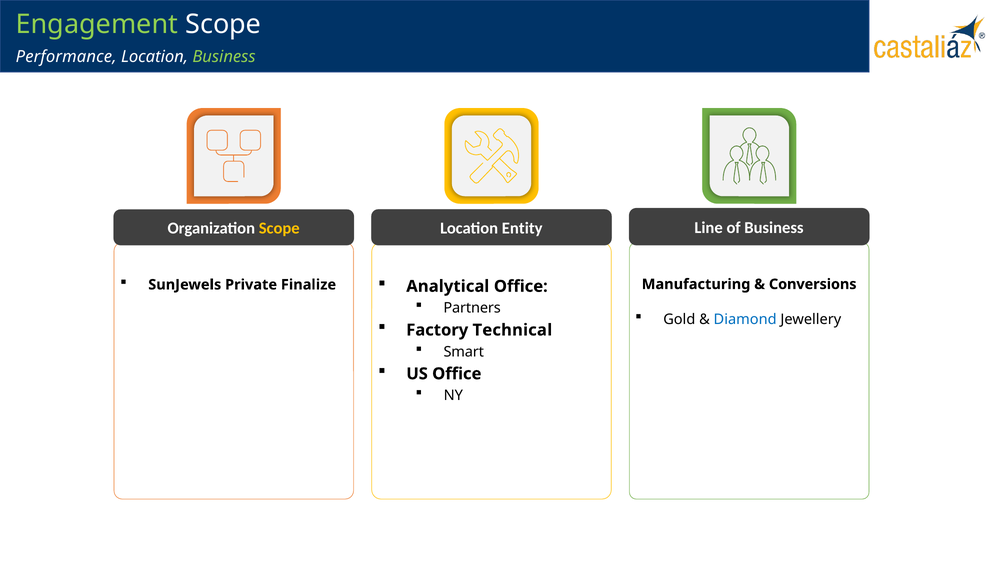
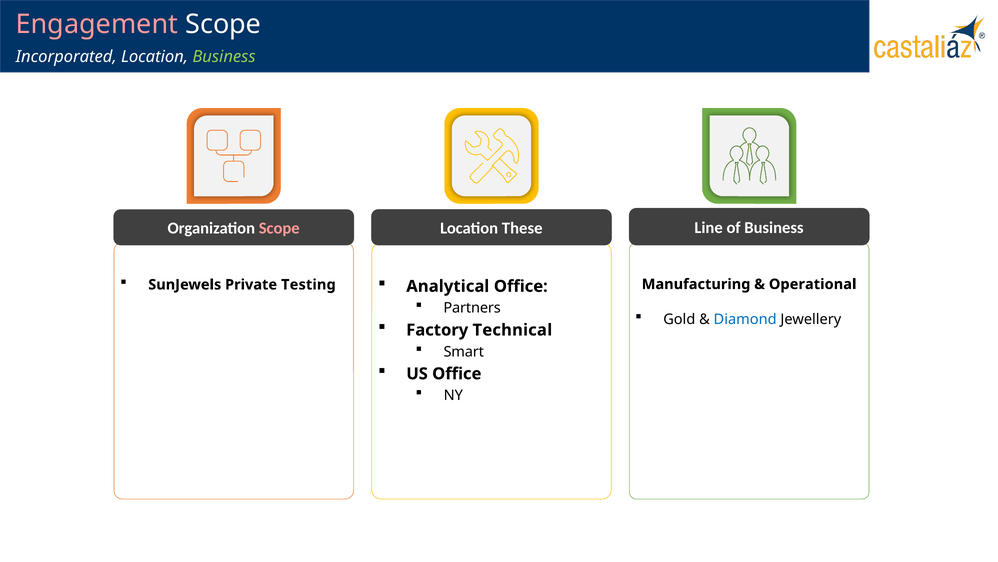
Engagement colour: light green -> pink (97, 24)
Performance: Performance -> Incorporated (66, 57)
Scope colour: yellow -> pink (279, 228)
Entity: Entity -> These (522, 228)
Finalize: Finalize -> Testing (308, 284)
Conversions: Conversions -> Operational (813, 284)
